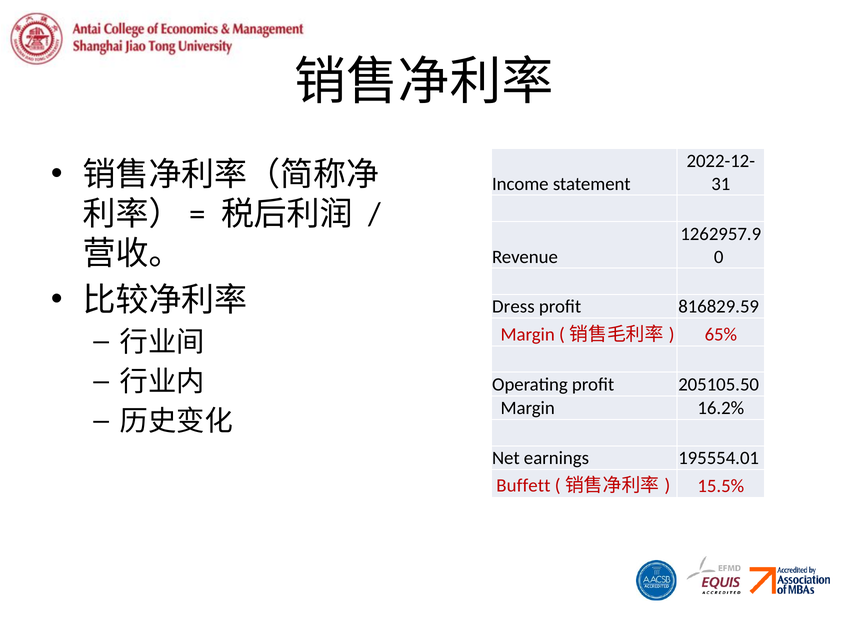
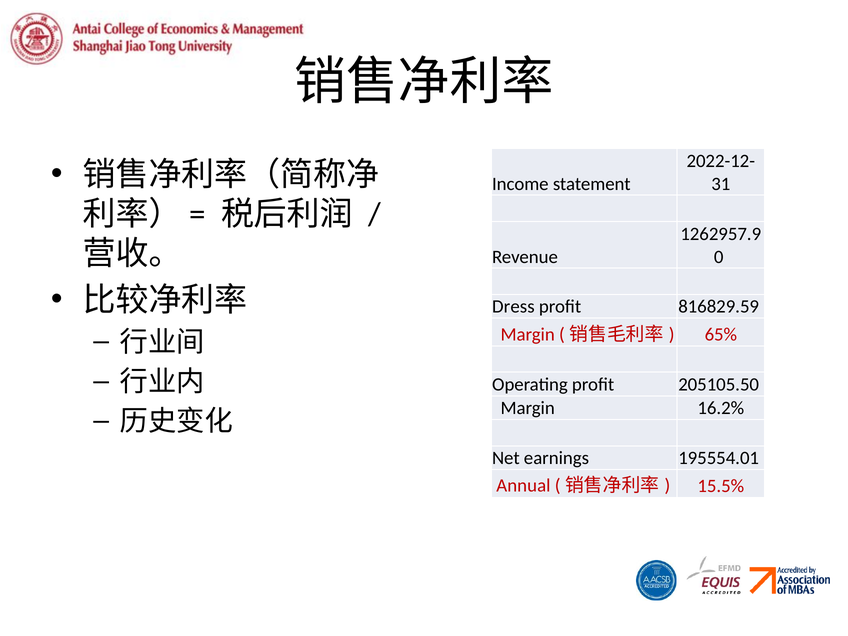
Buffett: Buffett -> Annual (523, 486)
